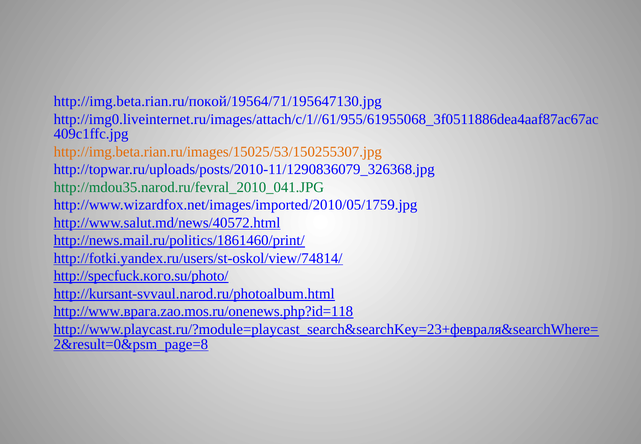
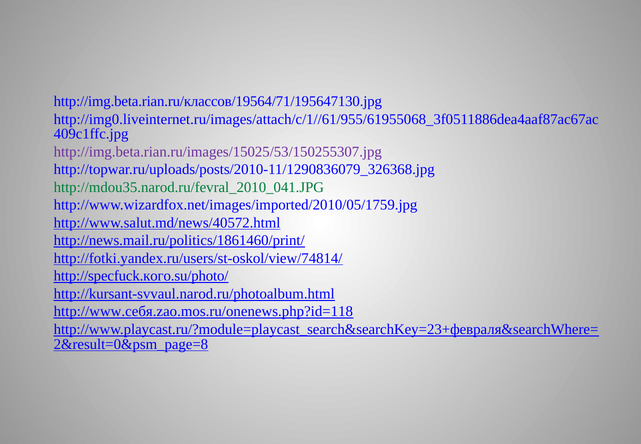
http://img.beta.rian.ru/покой/19564/71/195647130.jpg: http://img.beta.rian.ru/покой/19564/71/195647130.jpg -> http://img.beta.rian.ru/классов/19564/71/195647130.jpg (218, 101)
http://img.beta.rian.ru/images/15025/53/150255307.jpg colour: orange -> purple (218, 152)
http://www.врага.zao.mos.ru/onenews.php?id=118: http://www.врага.zao.mos.ru/onenews.php?id=118 -> http://www.себя.zao.mos.ru/onenews.php?id=118 (203, 311)
